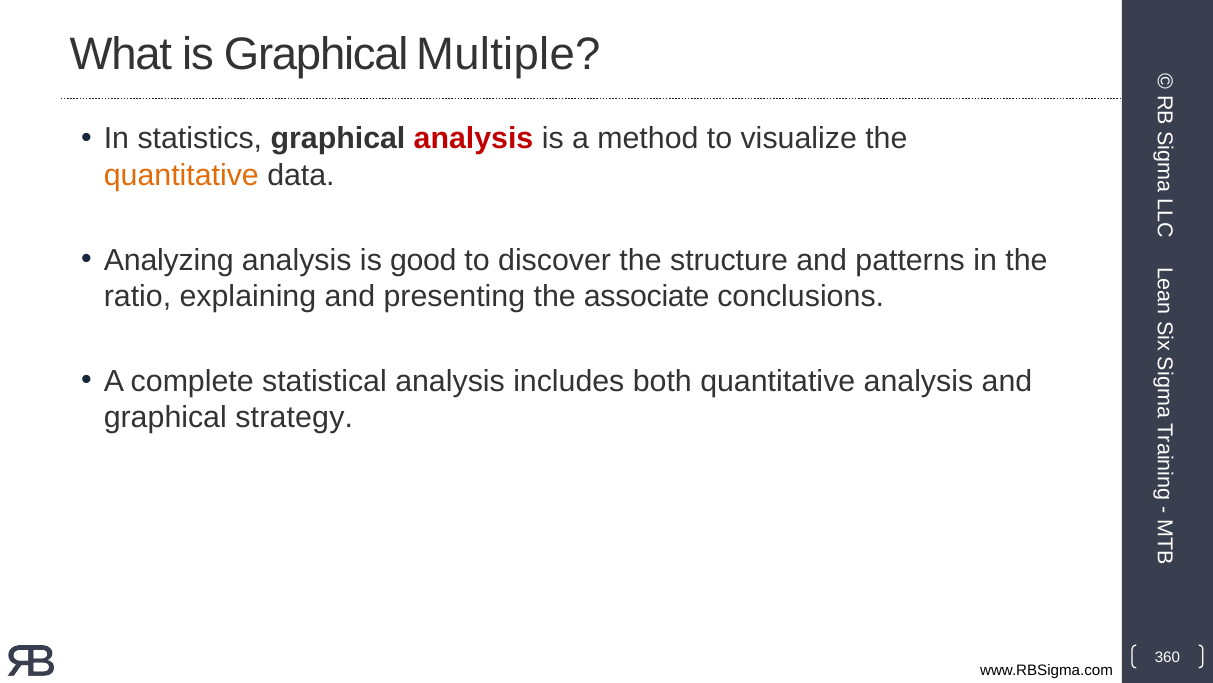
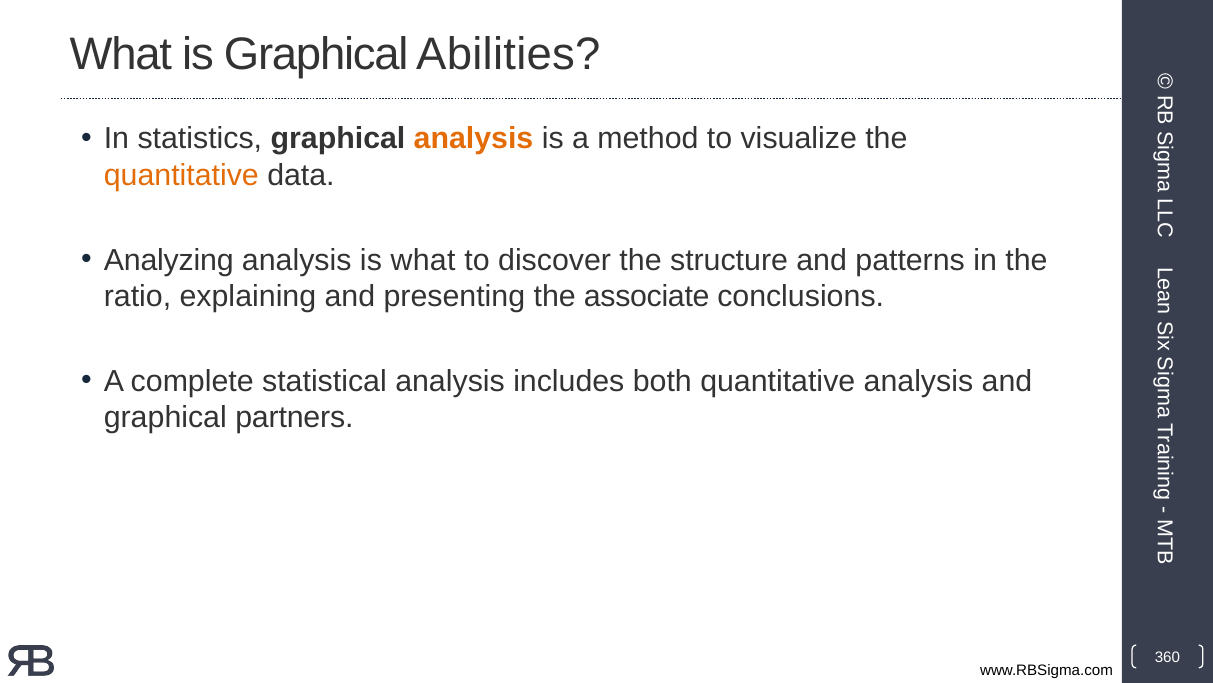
Multiple: Multiple -> Abilities (508, 54)
analysis colour: red -> orange (474, 139)
is good: good -> what (423, 260)
strategy: strategy -> partners (294, 418)
